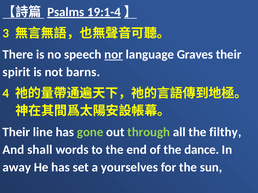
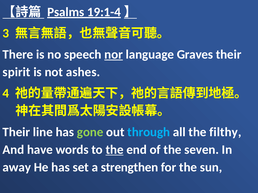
barns: barns -> ashes (83, 72)
through colour: light green -> light blue (149, 132)
shall: shall -> have (40, 150)
the underline: none -> present (115, 150)
dance: dance -> seven (202, 150)
yourselves: yourselves -> strengthen (129, 168)
